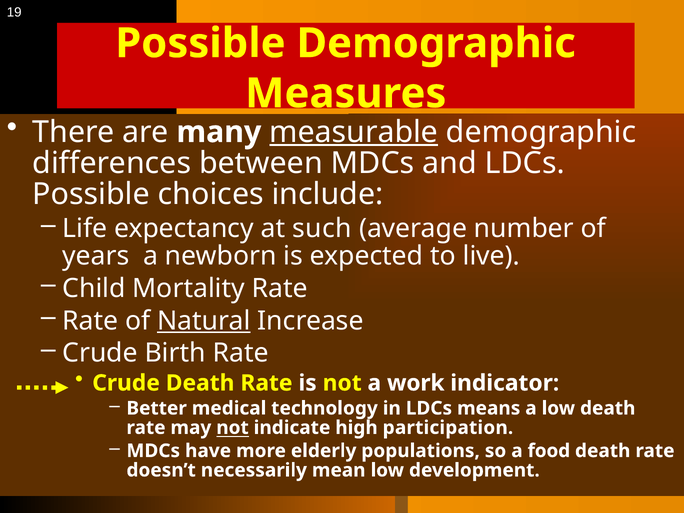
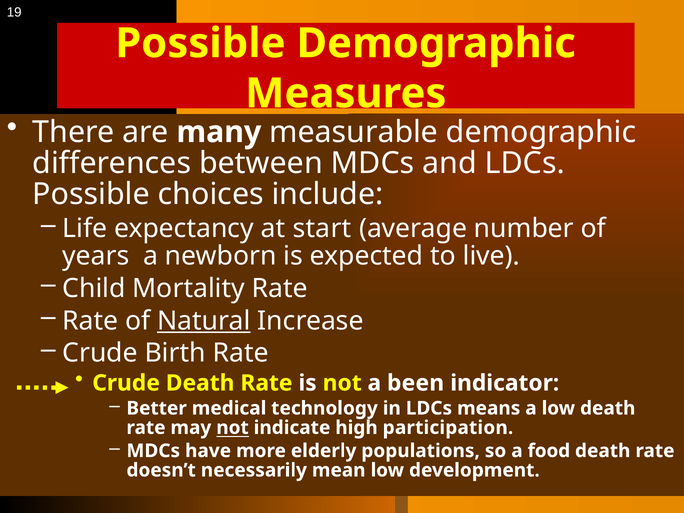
measurable underline: present -> none (354, 132)
such: such -> start (322, 229)
work: work -> been (416, 383)
